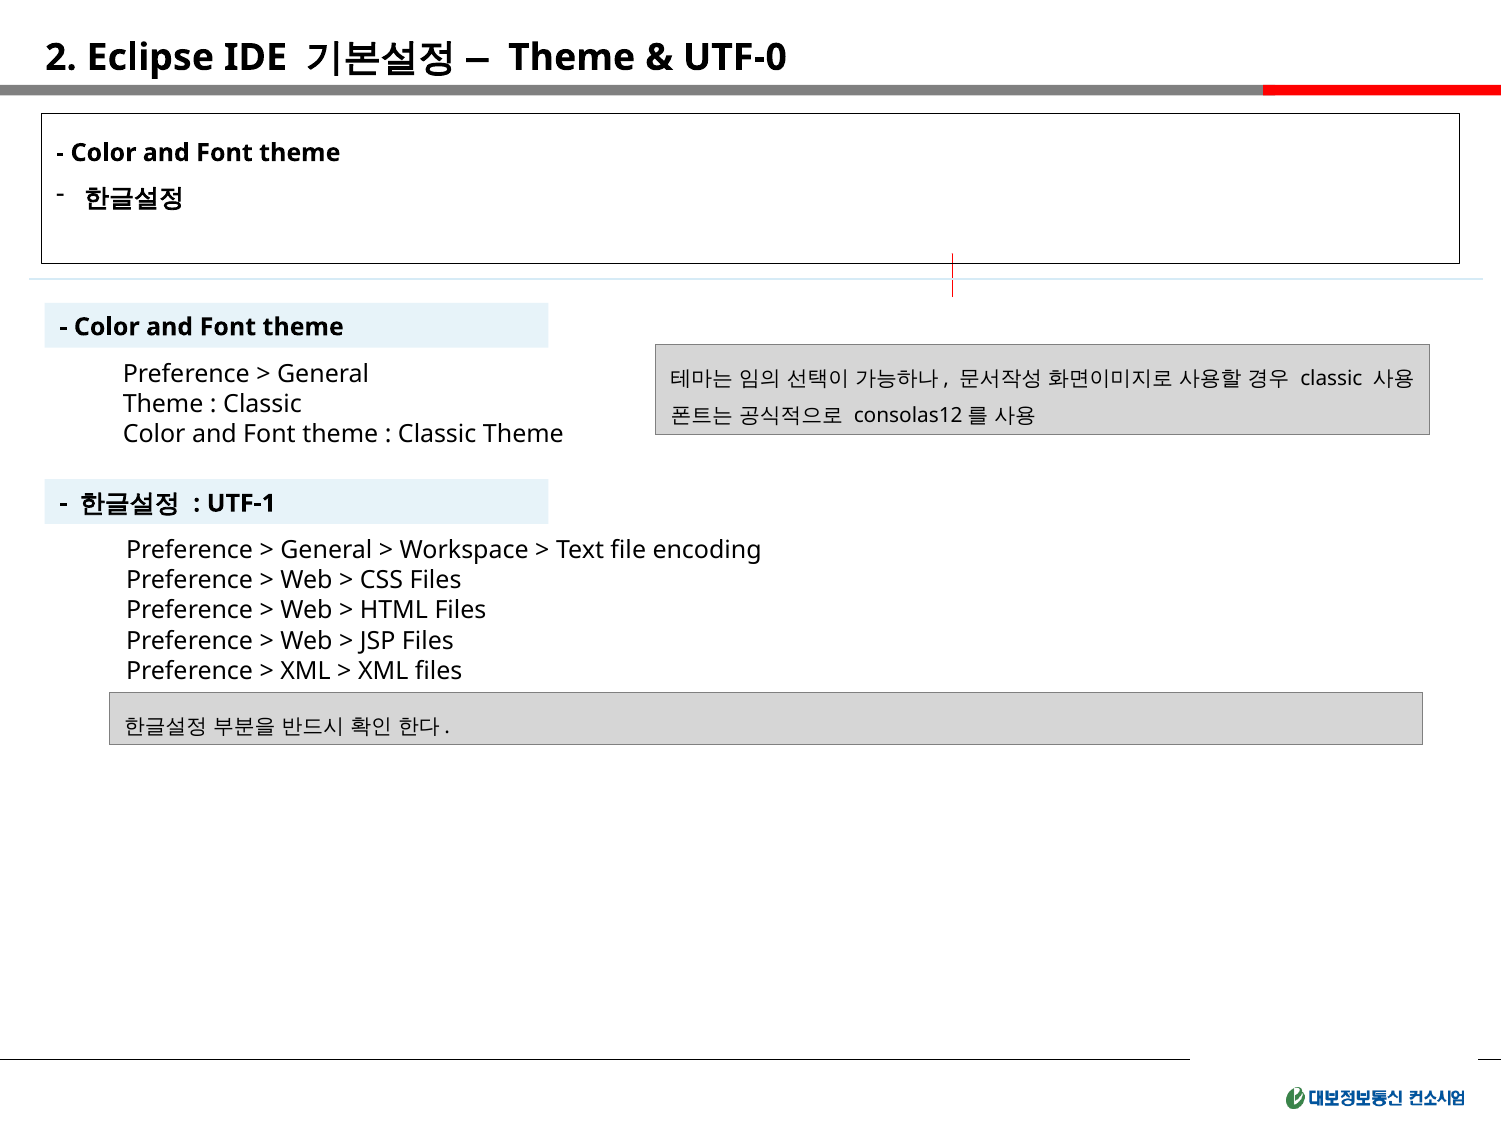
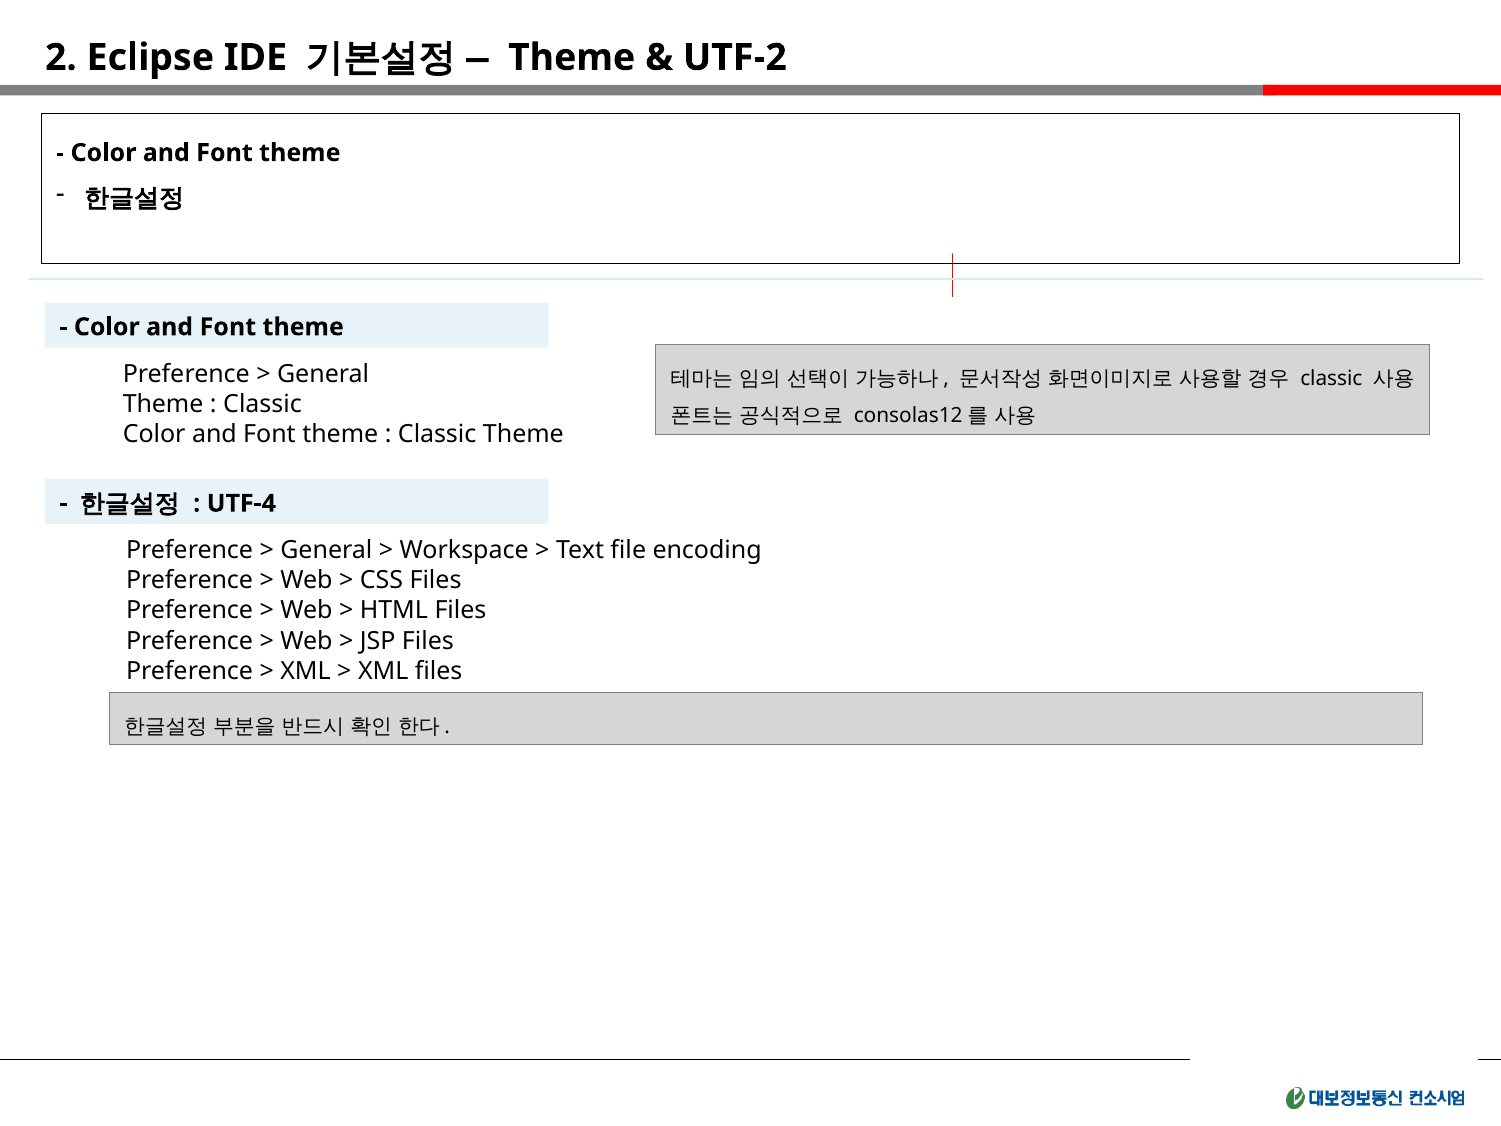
UTF-0: UTF-0 -> UTF-2 (735, 57)
UTF-1: UTF-1 -> UTF-4 (241, 503)
